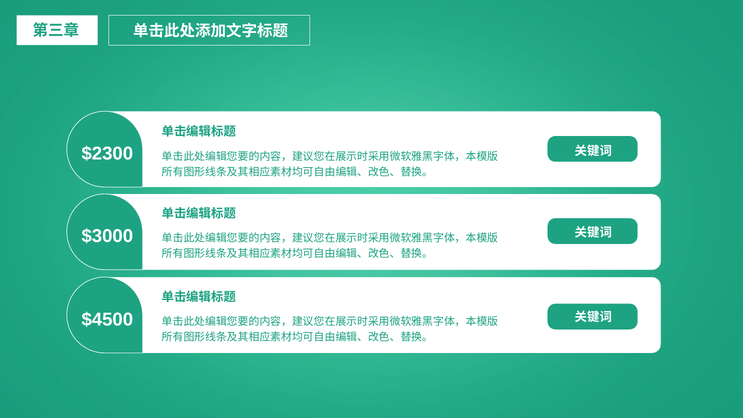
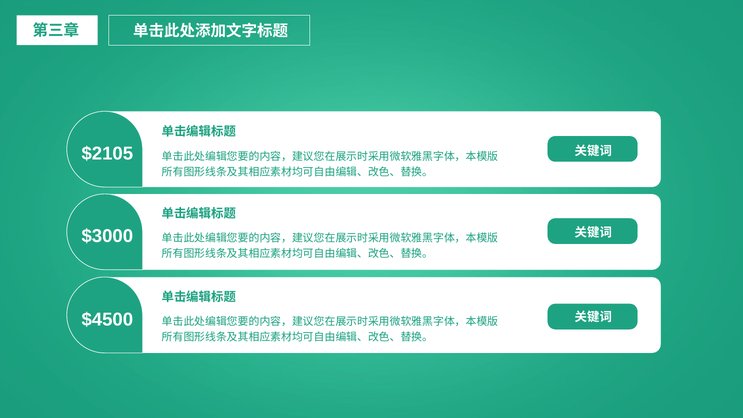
$2300: $2300 -> $2105 (107, 154)
